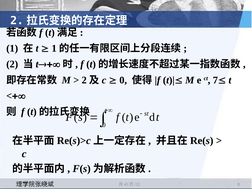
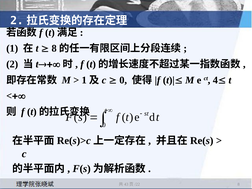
1: 1 -> 8 (54, 48)
2: 2 -> 1 (84, 80)
7: 7 -> 4 (215, 80)
